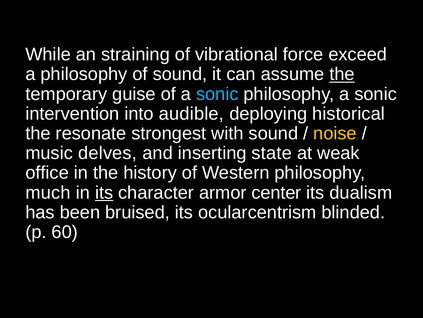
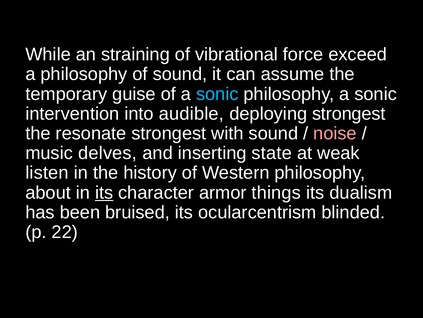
the underline: present -> none (342, 74)
deploying historical: historical -> strongest (349, 113)
noise colour: yellow -> pink (335, 133)
office: office -> listen (47, 173)
much: much -> about (48, 192)
center: center -> things (276, 192)
60: 60 -> 22 (65, 232)
